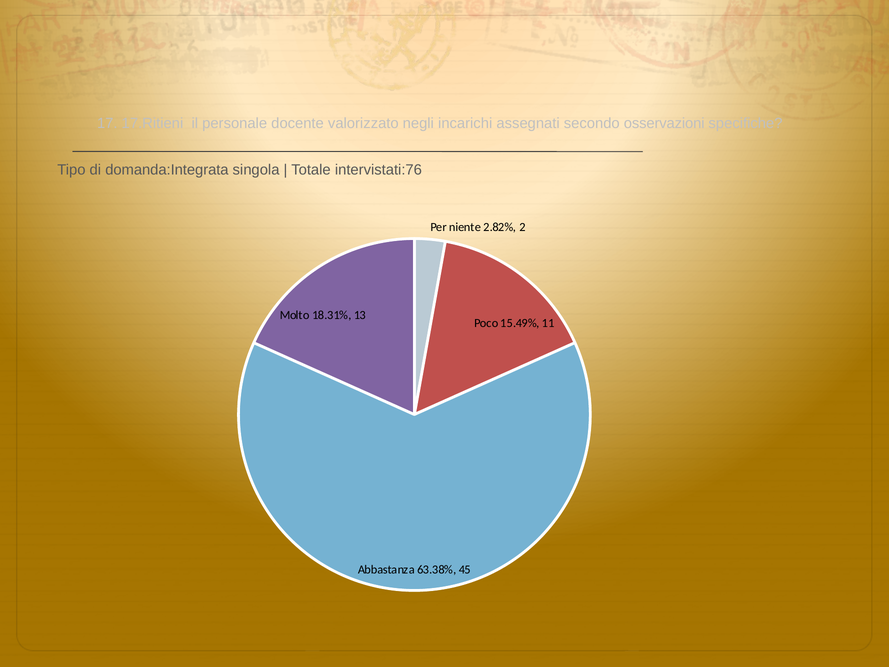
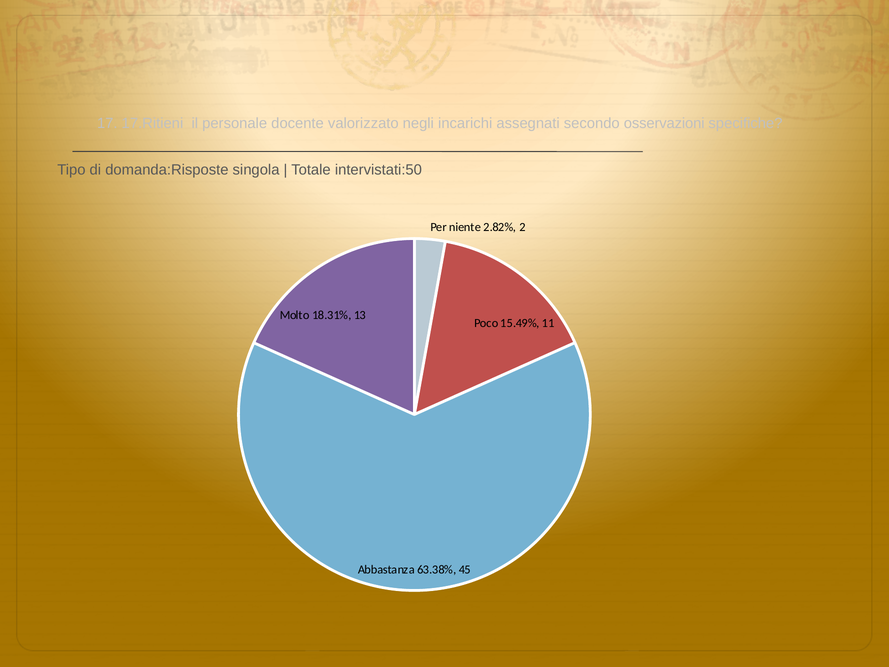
domanda:Integrata: domanda:Integrata -> domanda:Risposte (167, 170)
intervistati:76: intervistati:76 -> intervistati:50 (378, 170)
